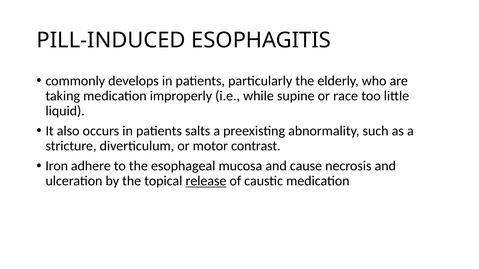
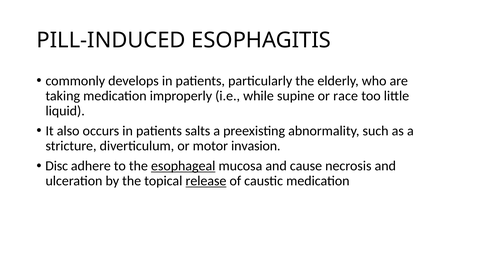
contrast: contrast -> invasion (256, 146)
Iron: Iron -> Disc (57, 166)
esophageal underline: none -> present (183, 166)
